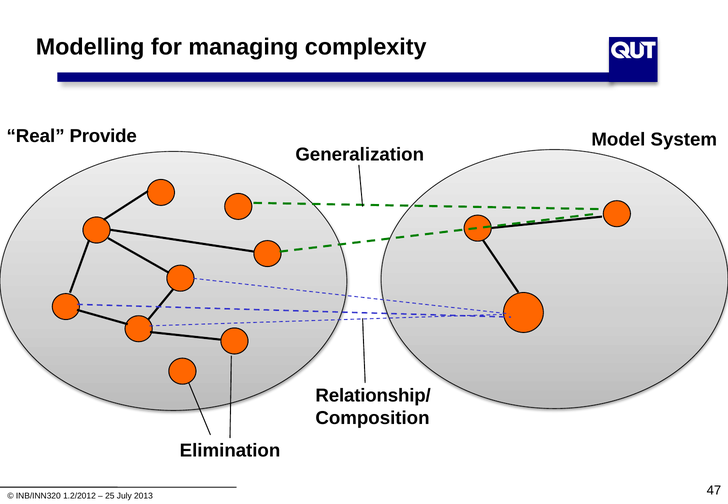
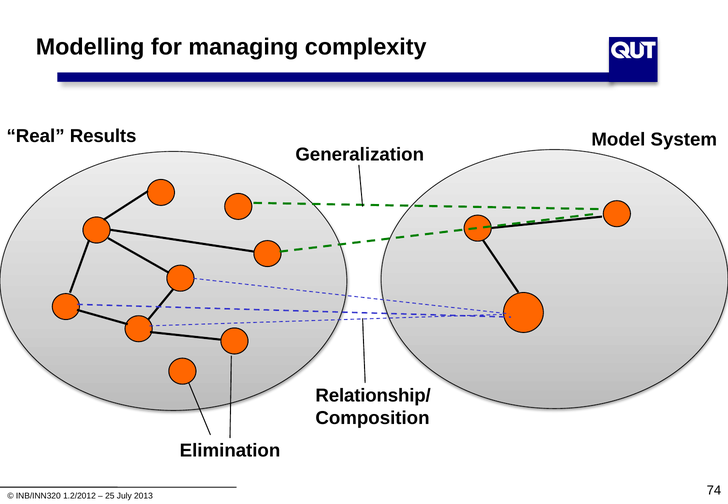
Provide: Provide -> Results (103, 136)
47: 47 -> 74 (714, 490)
